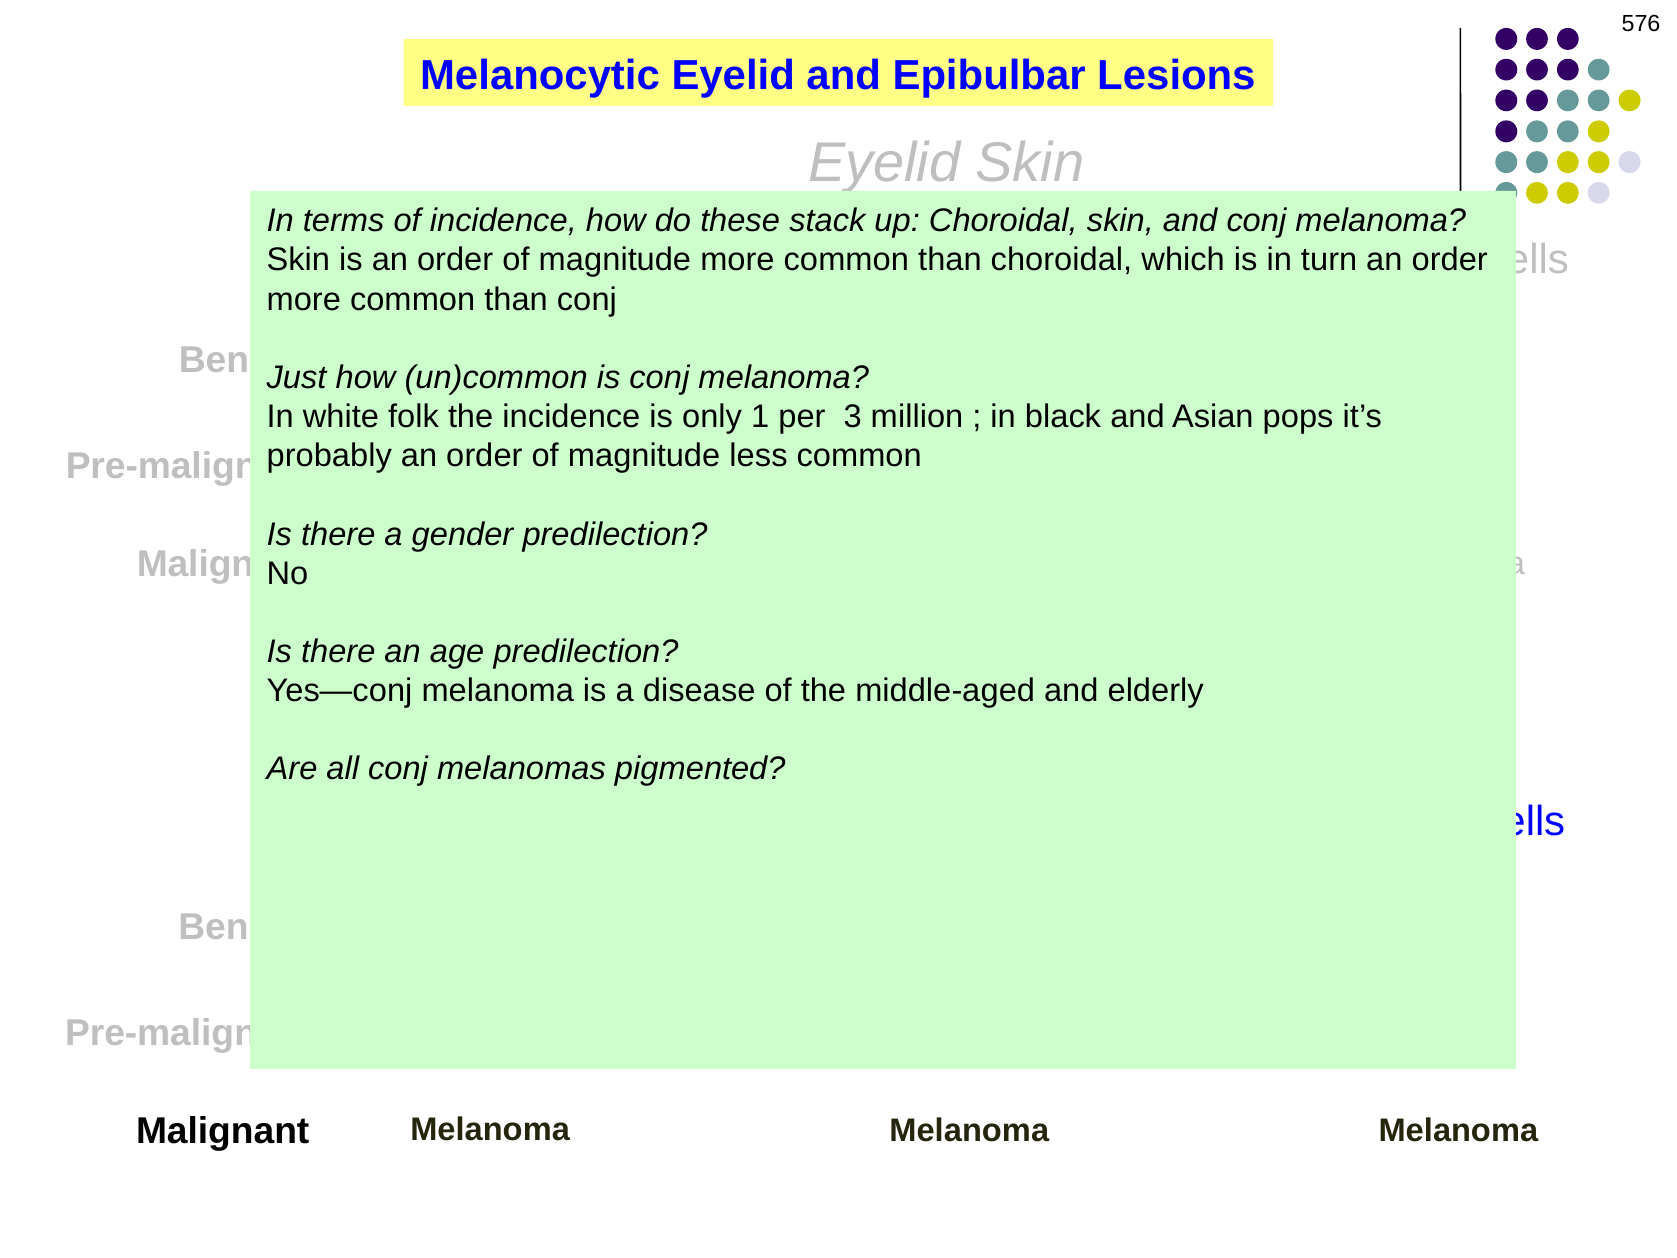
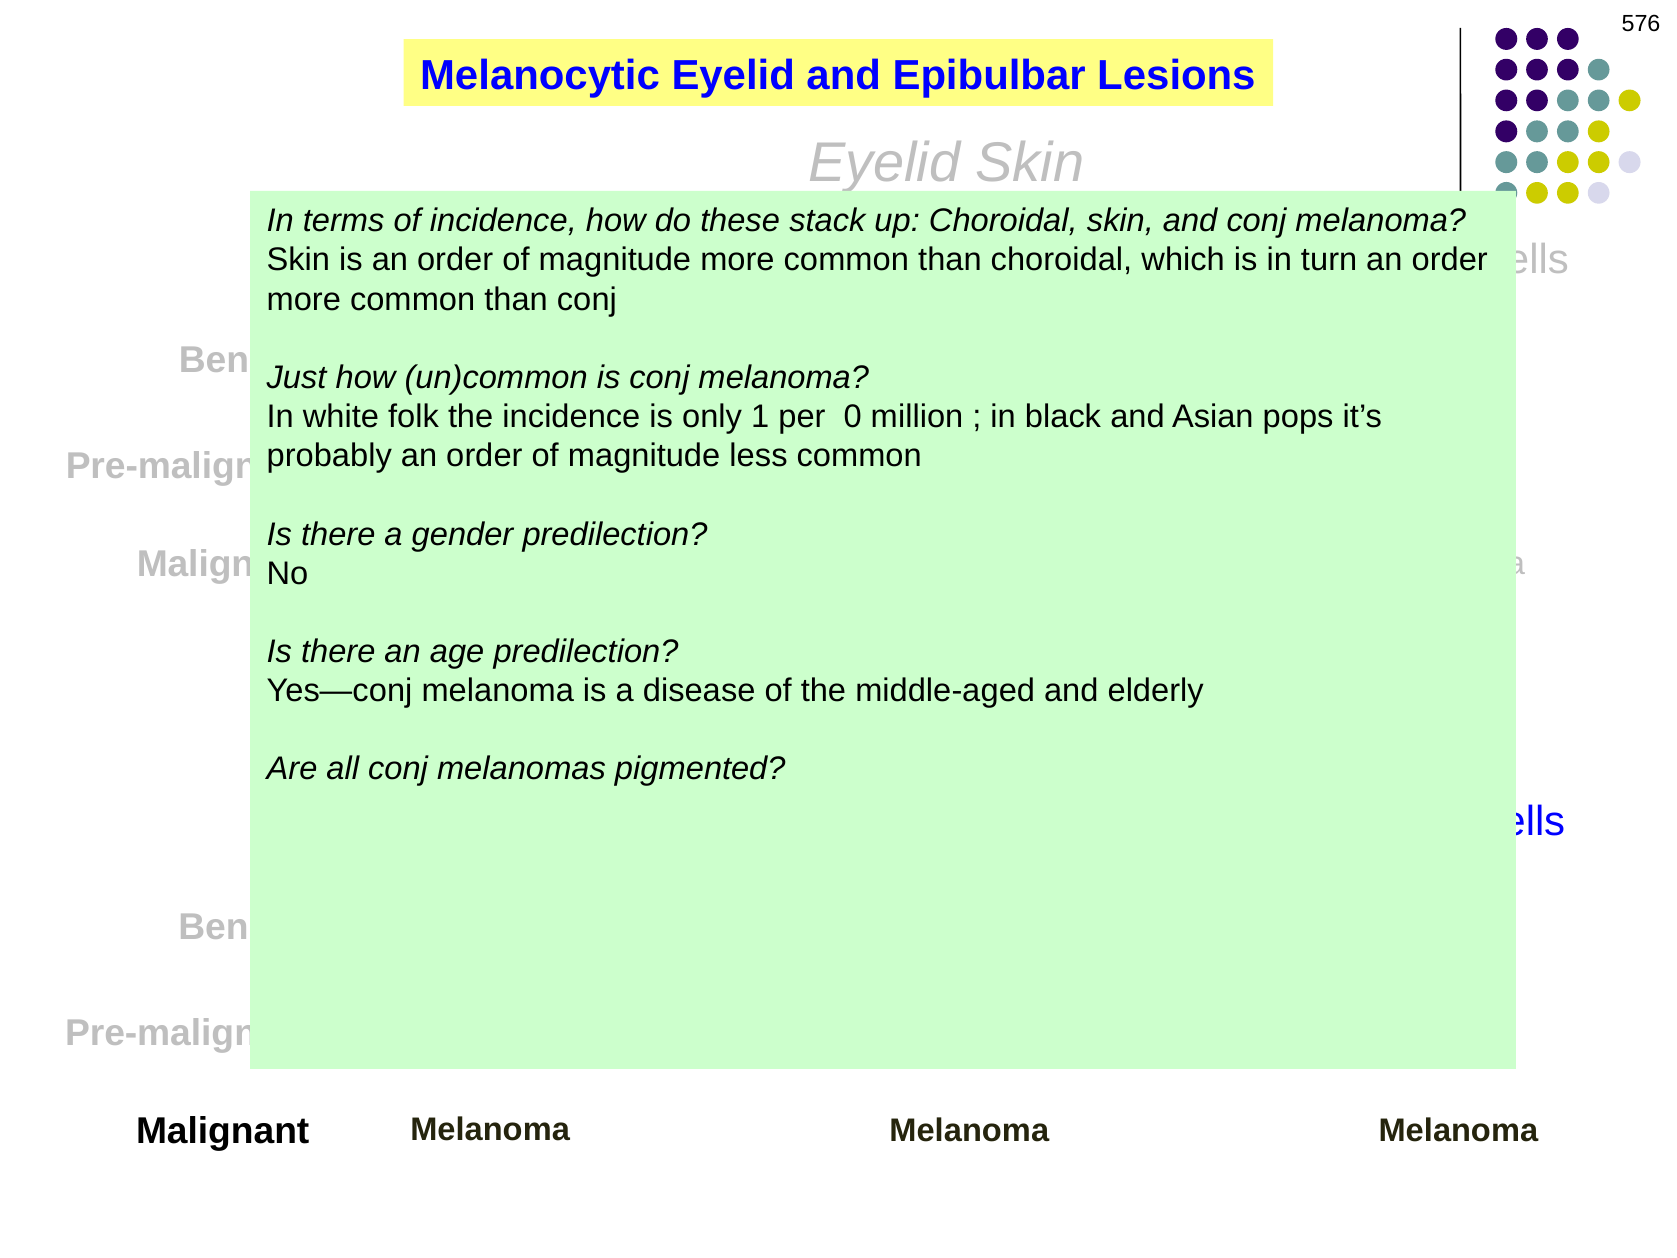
3: 3 -> 0 (853, 417)
